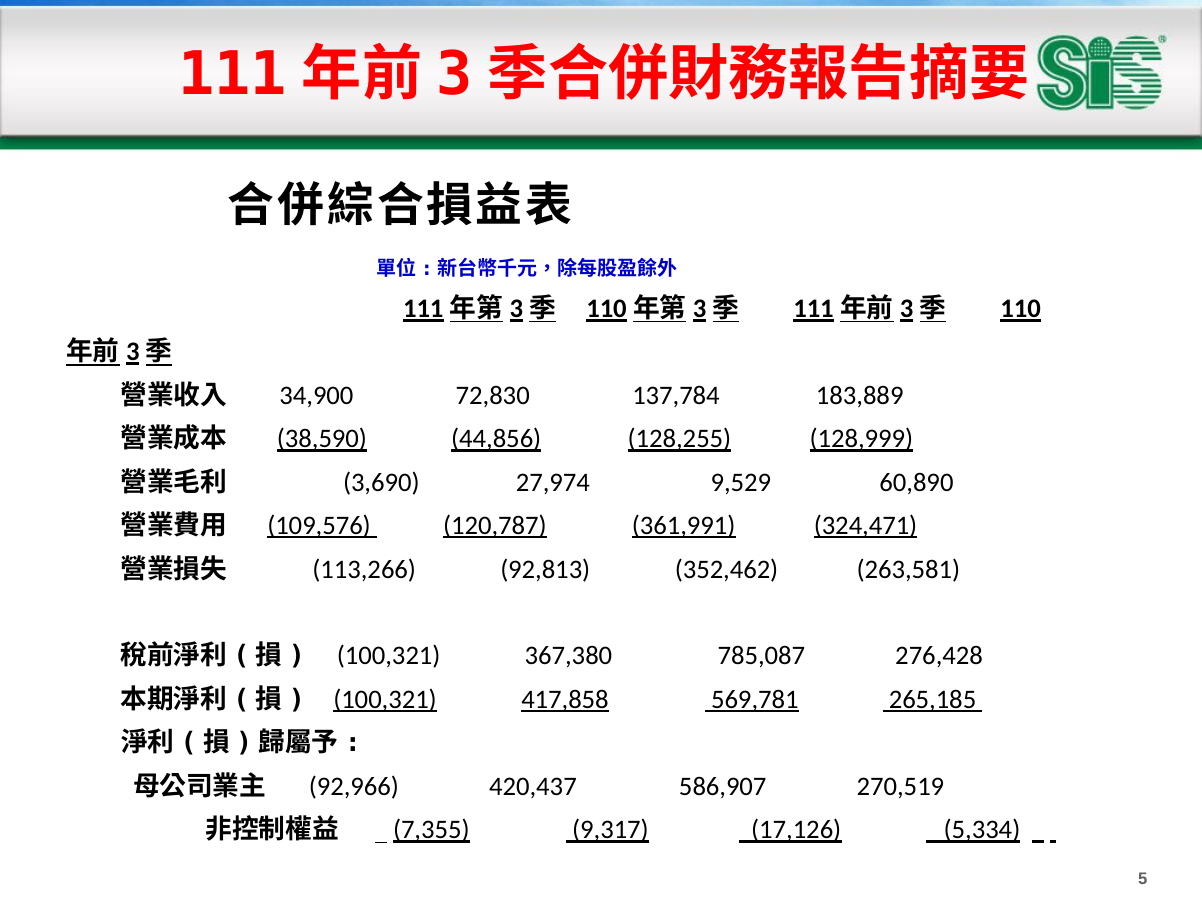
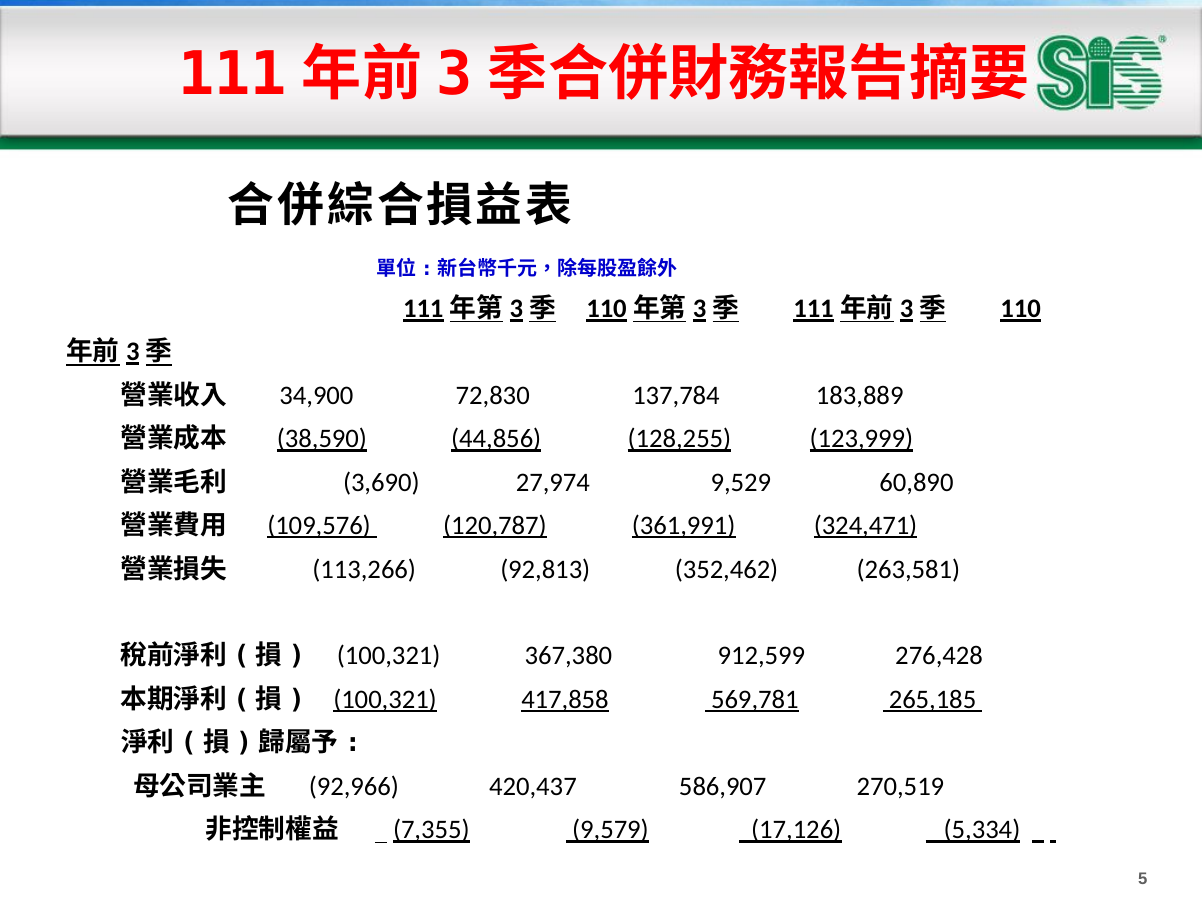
128,999: 128,999 -> 123,999 (861, 439)
785,087: 785,087 -> 912,599 (761, 656)
9,317: 9,317 -> 9,579 (610, 829)
